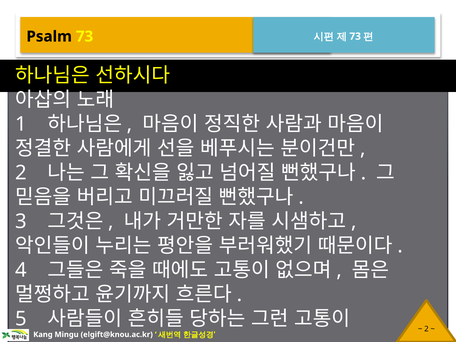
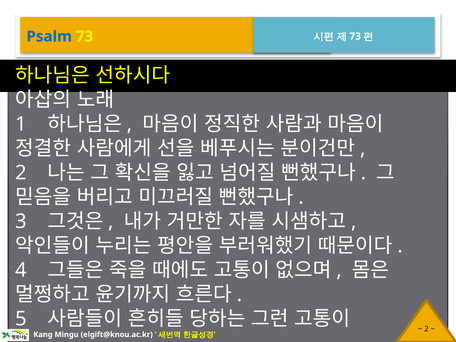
Psalm colour: black -> blue (49, 36)
